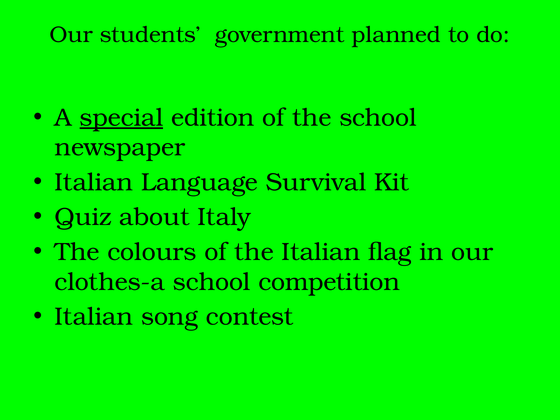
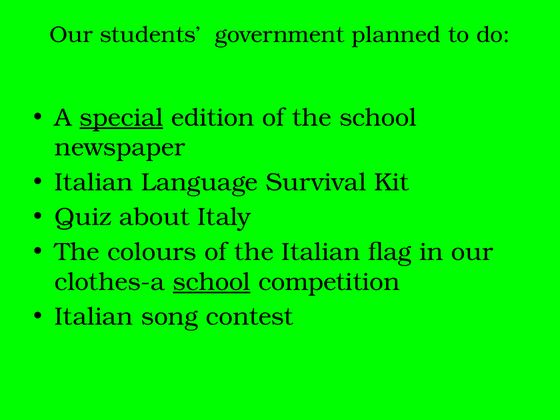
school underline: none -> present (212, 282)
